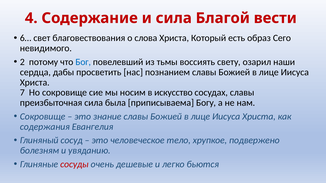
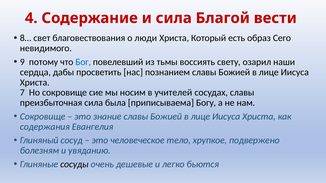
6…: 6… -> 8… (26, 38)
слова: слова -> люди (146, 38)
2: 2 -> 9 (22, 62)
искусство: искусство -> учителей (173, 93)
сосуды colour: red -> black (74, 164)
